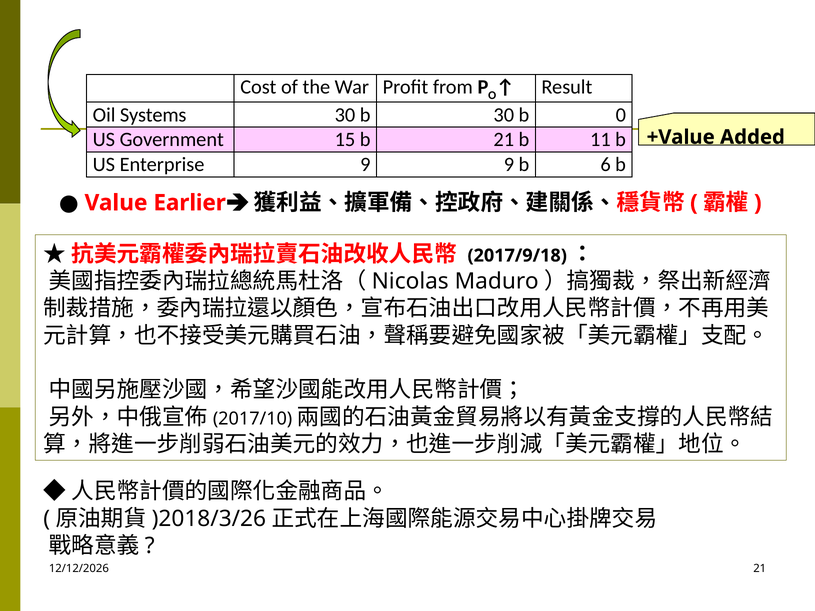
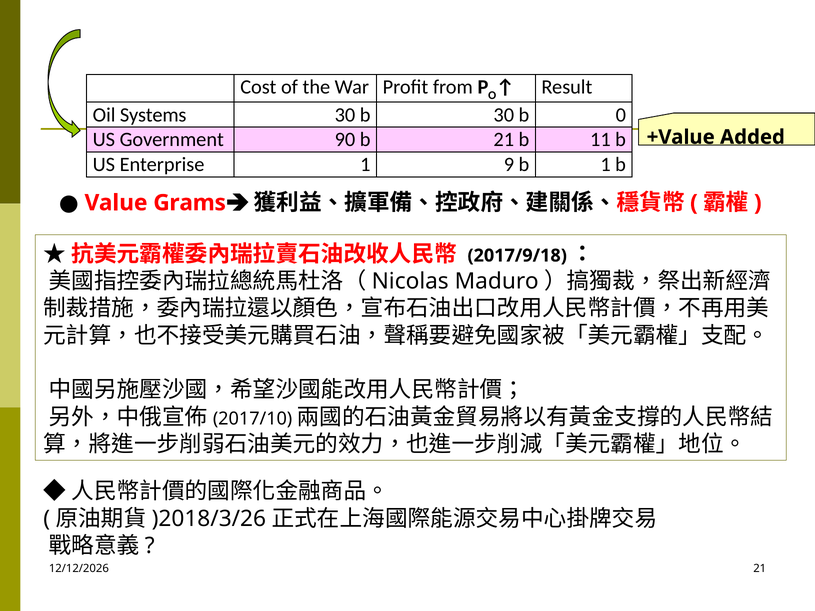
15: 15 -> 90 (345, 140)
Enterprise 9: 9 -> 1 (365, 165)
b 6: 6 -> 1 (606, 165)
Earlier: Earlier -> Grams (190, 203)
